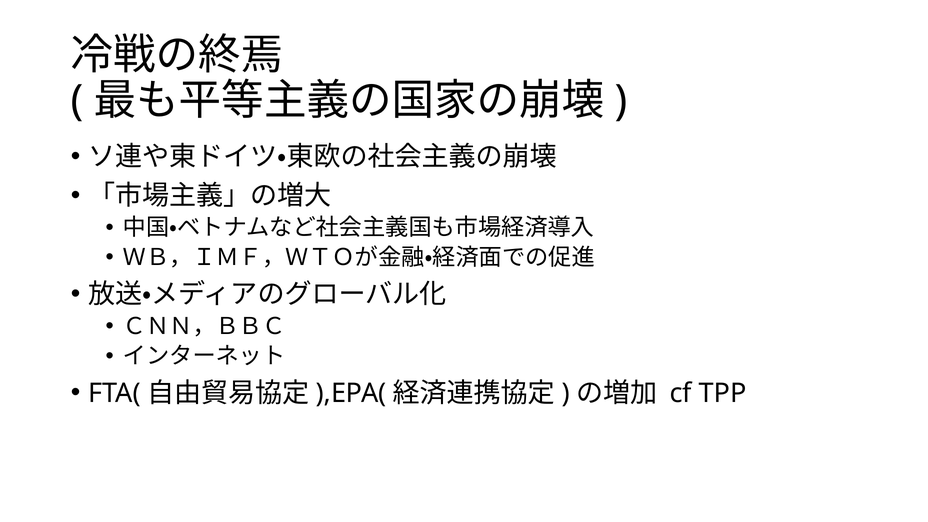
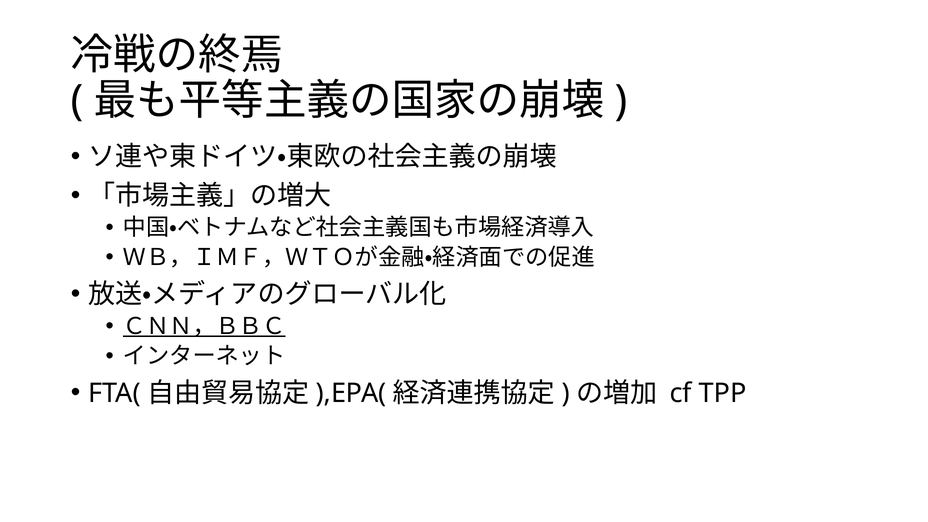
ＣＮＮ，ＢＢＣ underline: none -> present (204, 326)
